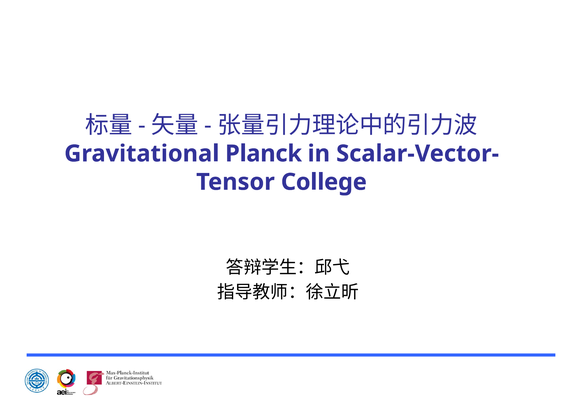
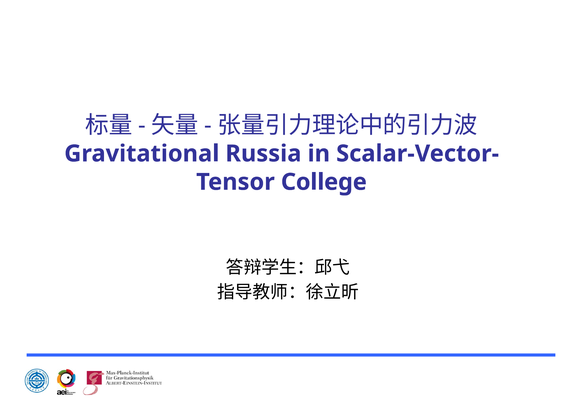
Planck: Planck -> Russia (263, 154)
